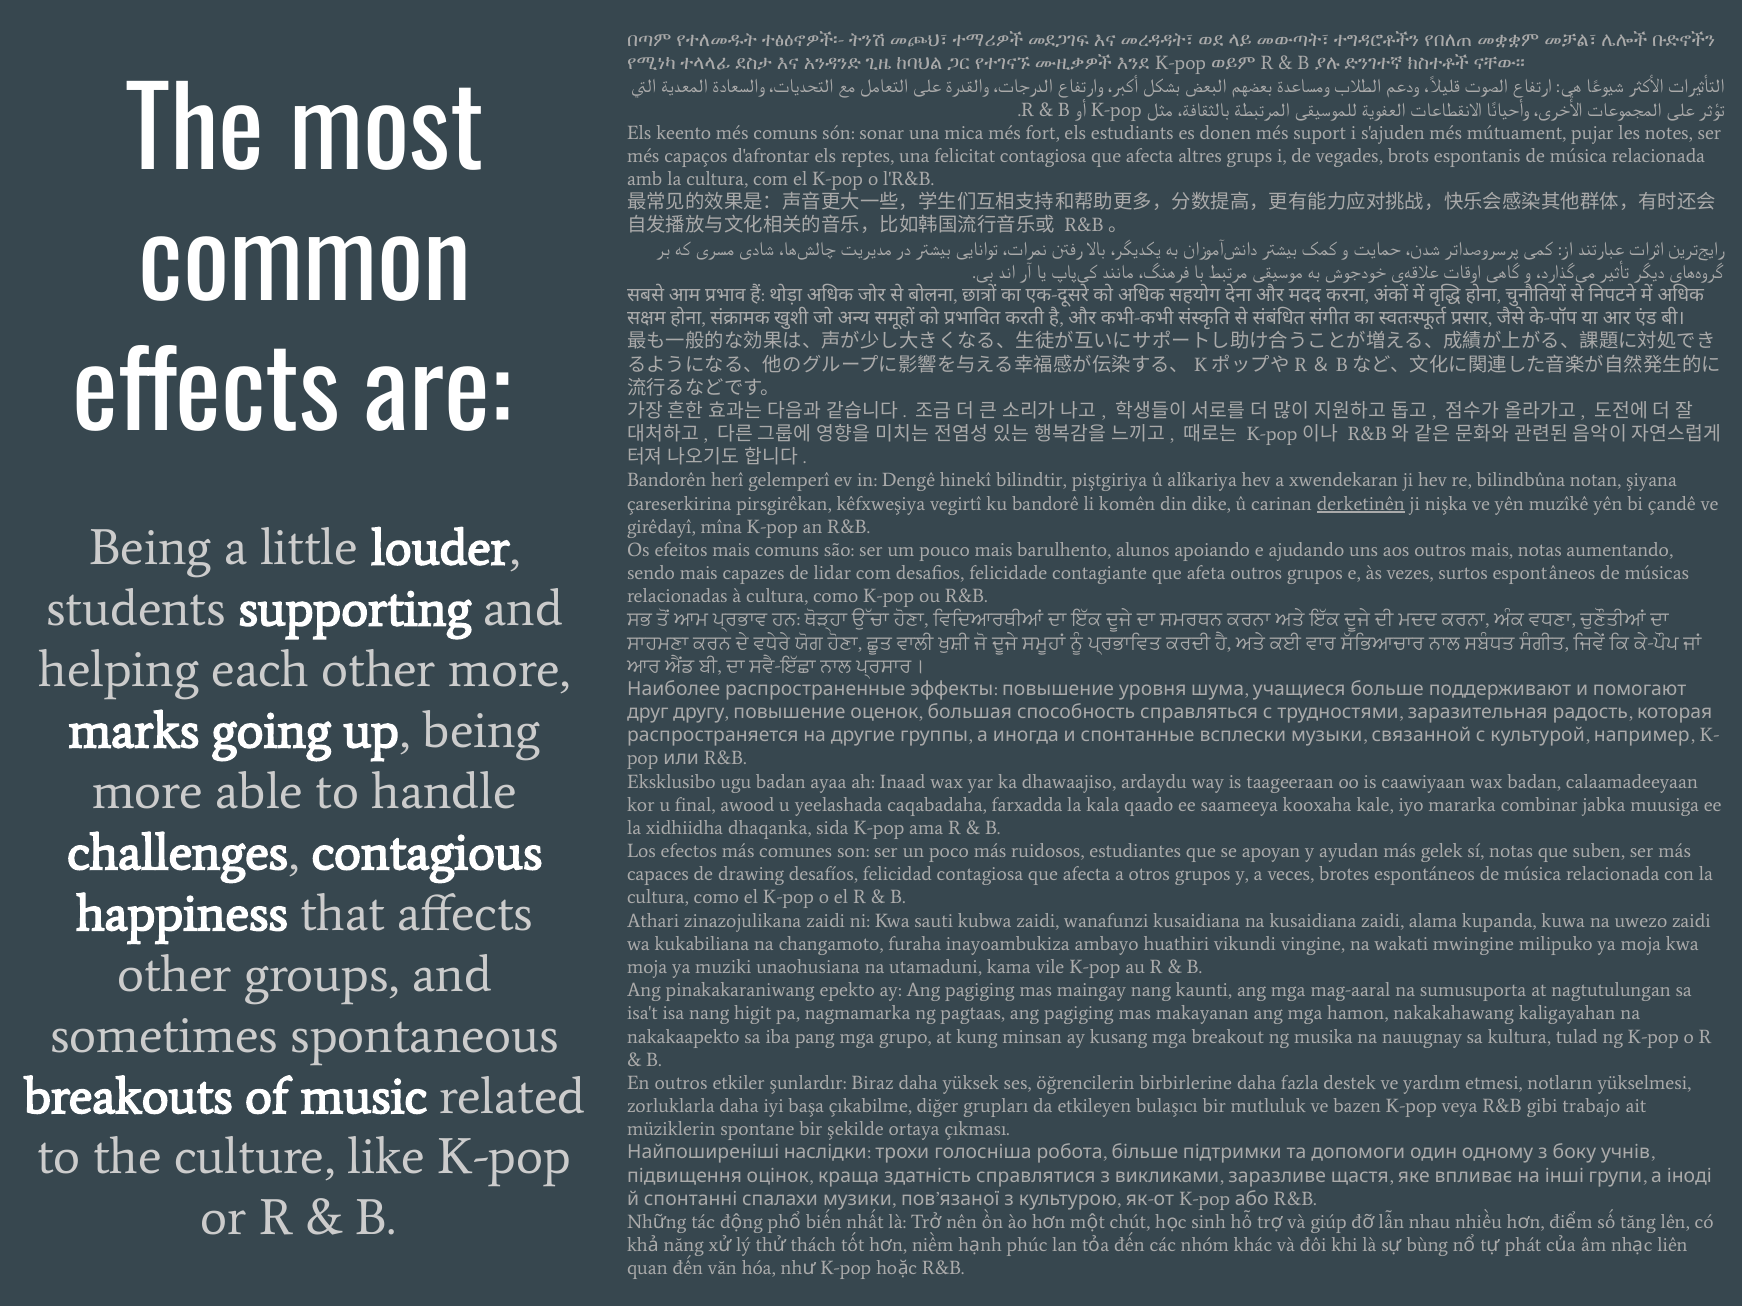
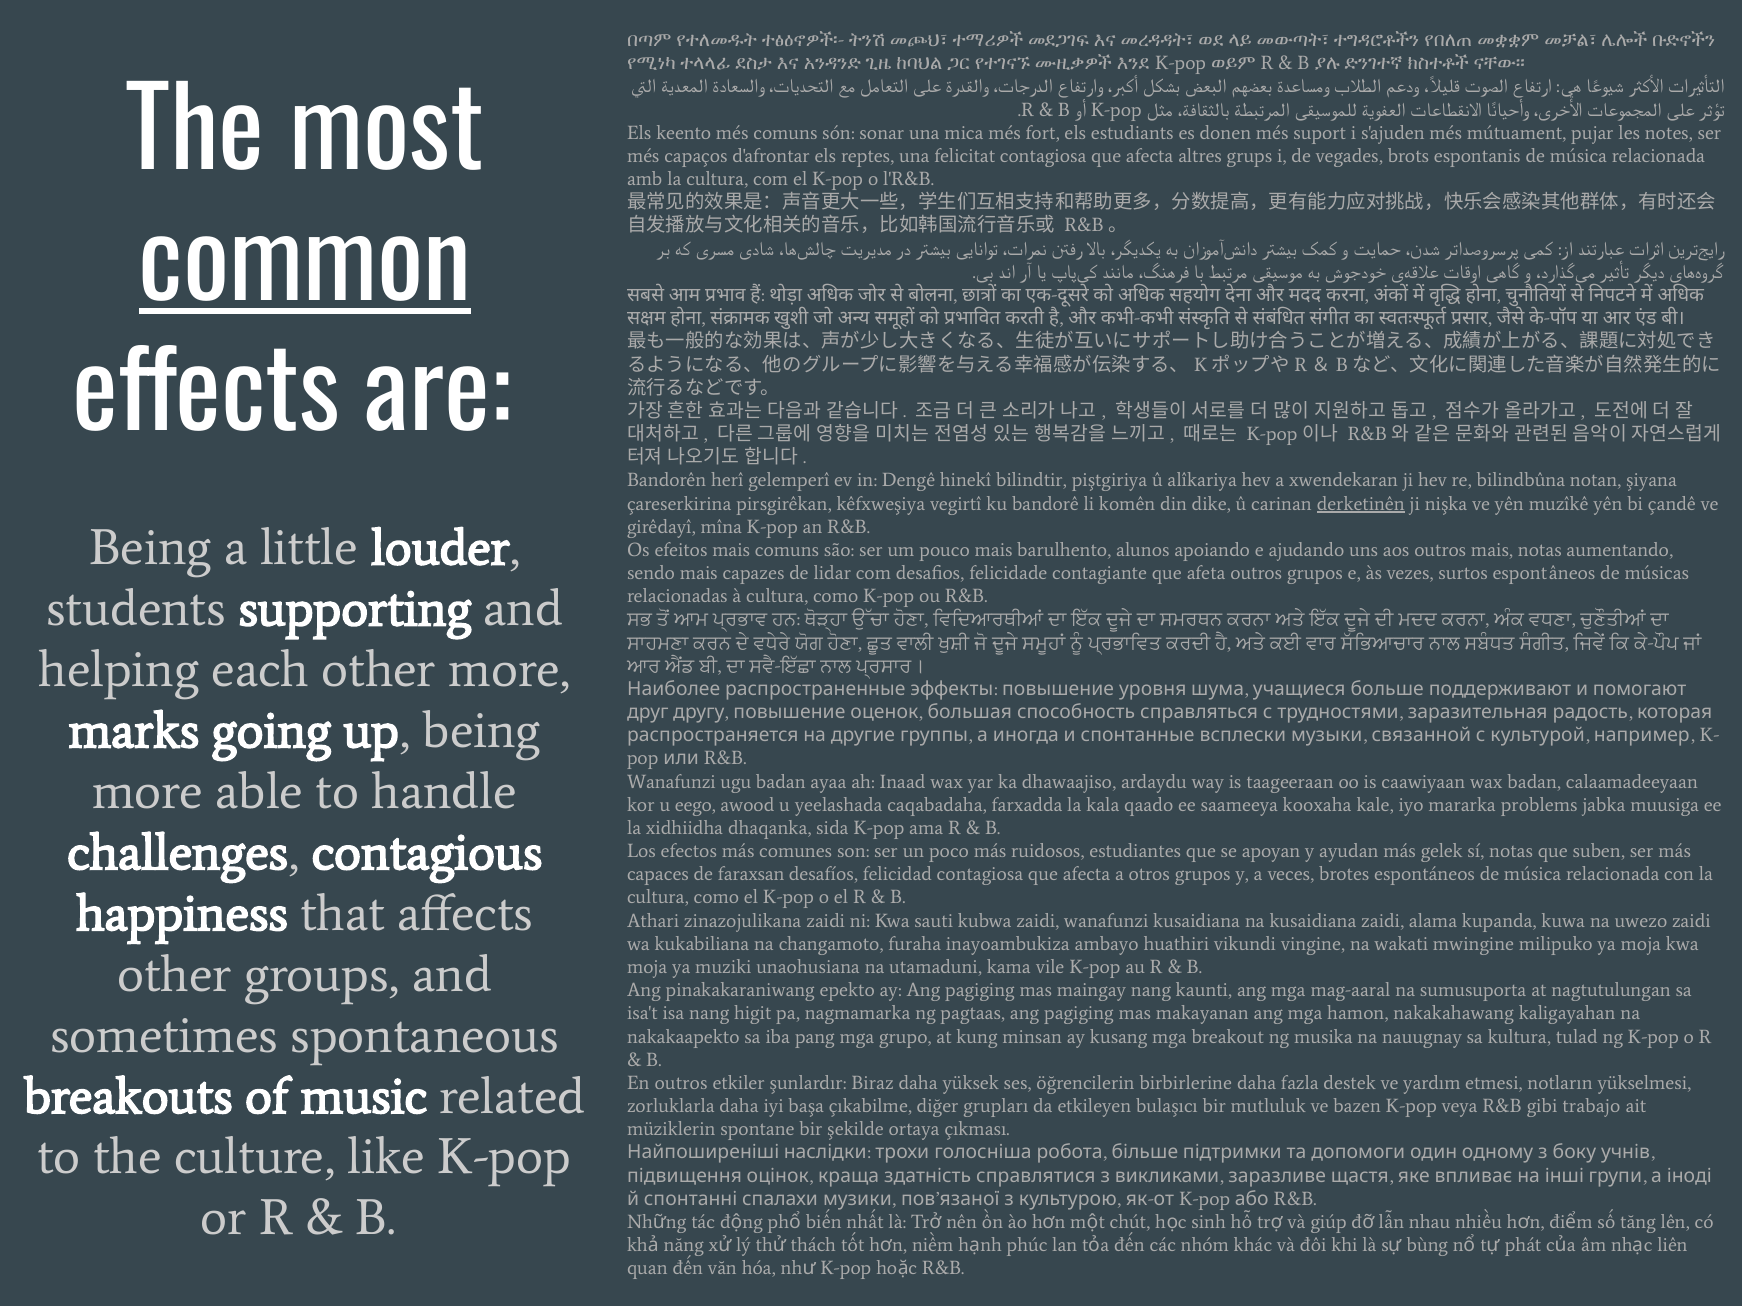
common underline: none -> present (305, 264)
Eksklusibo: Eksklusibo -> Wanafunzi (671, 782)
final: final -> eego (695, 805)
combinar: combinar -> problems (1539, 805)
drawing: drawing -> faraxsan (751, 875)
